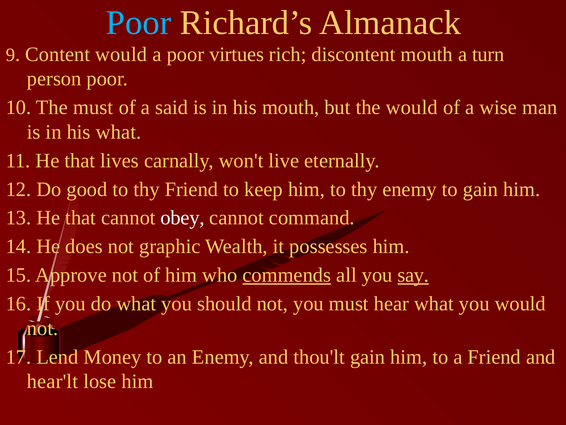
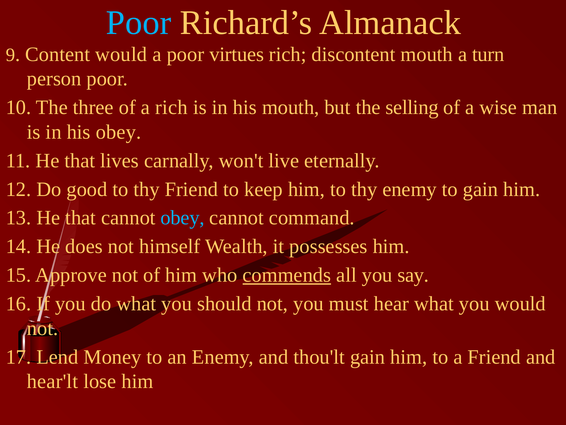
The must: must -> three (93, 107)
a said: said -> rich (171, 107)
the would: would -> selling (412, 107)
his what: what -> obey (119, 132)
obey colour: white -> light blue (183, 218)
graphic: graphic -> himself (170, 246)
say underline: present -> none (413, 275)
